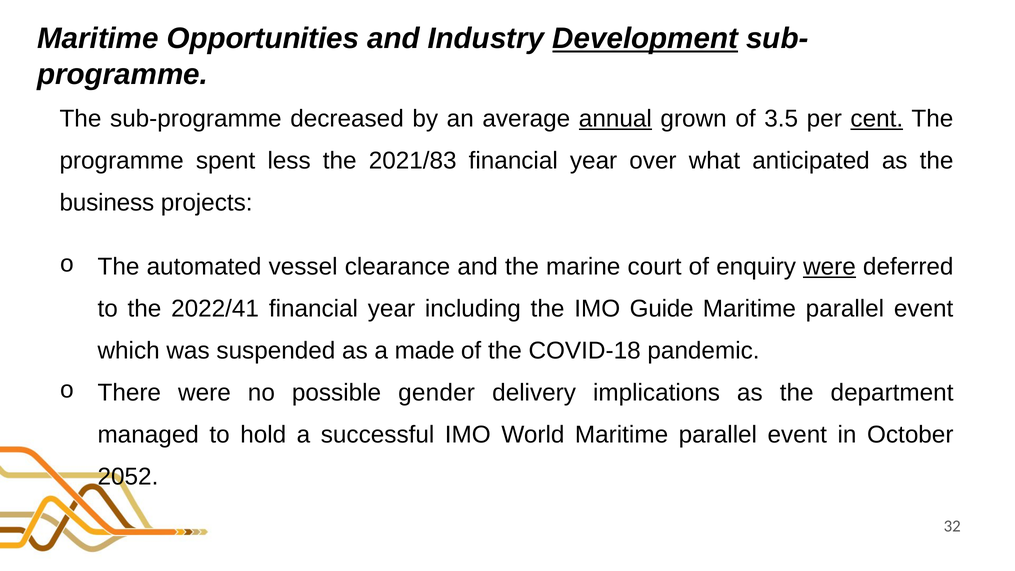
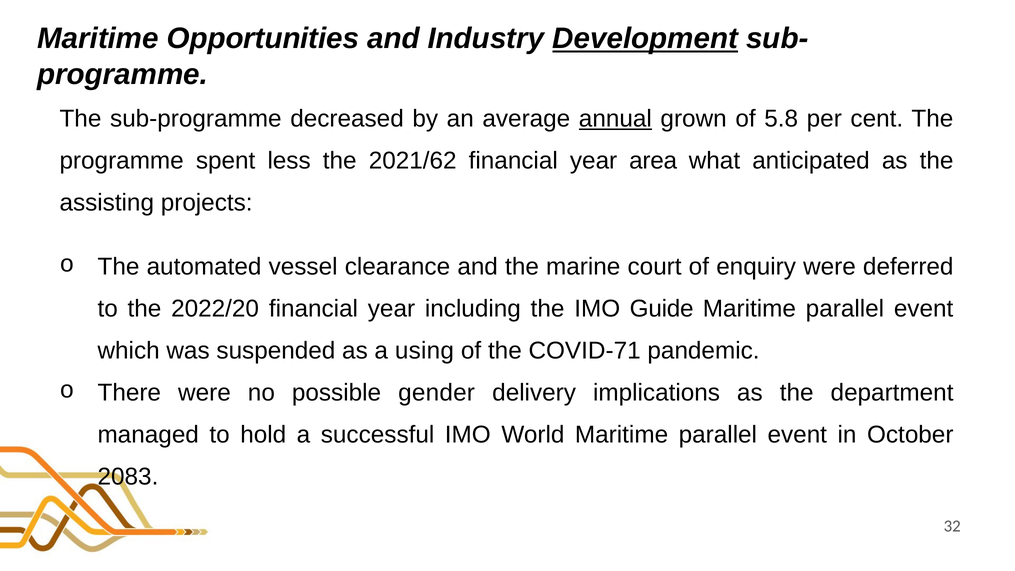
3.5: 3.5 -> 5.8 (781, 119)
cent underline: present -> none (877, 119)
2021/83: 2021/83 -> 2021/62 (413, 161)
over: over -> area (653, 161)
business: business -> assisting (107, 203)
were underline: present -> none (830, 267)
2022/41: 2022/41 -> 2022/20 (215, 309)
made: made -> using (424, 351)
COVID-18: COVID-18 -> COVID-71 (585, 351)
2052: 2052 -> 2083 (128, 477)
